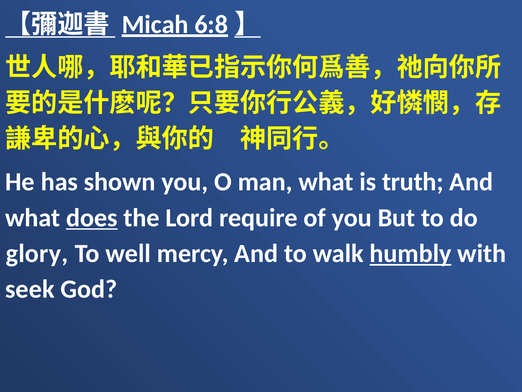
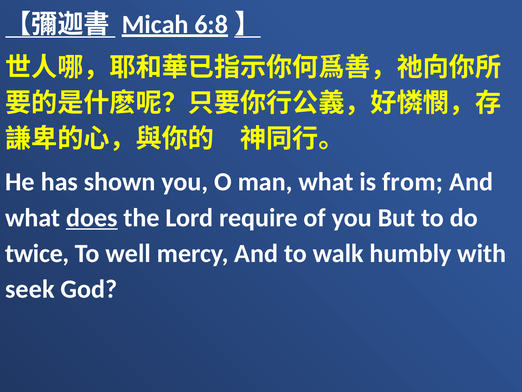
truth: truth -> from (413, 182)
glory: glory -> twice (37, 253)
humbly underline: present -> none (410, 253)
